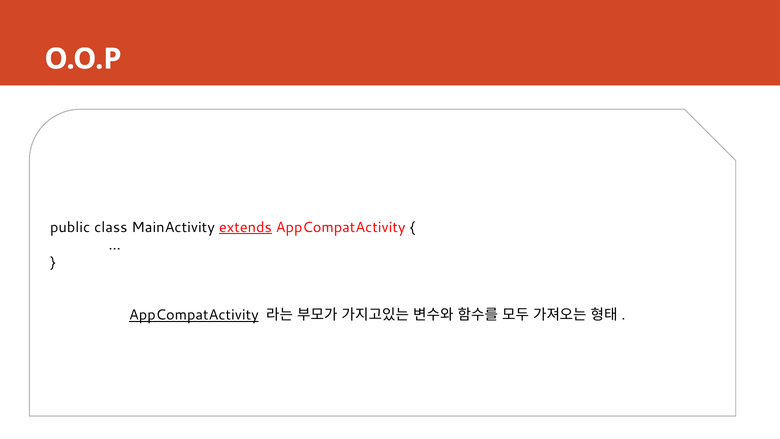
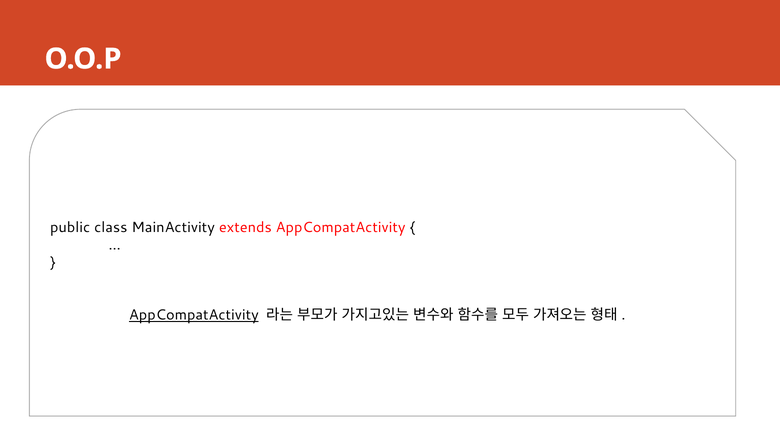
extends underline: present -> none (245, 227)
